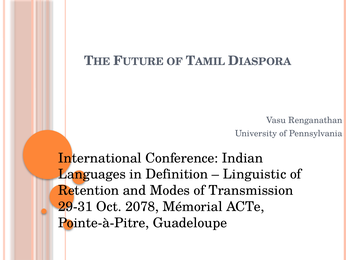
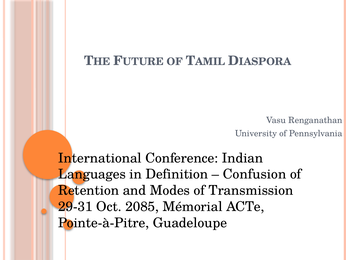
Linguistic: Linguistic -> Confusion (255, 174)
2078: 2078 -> 2085 (142, 206)
